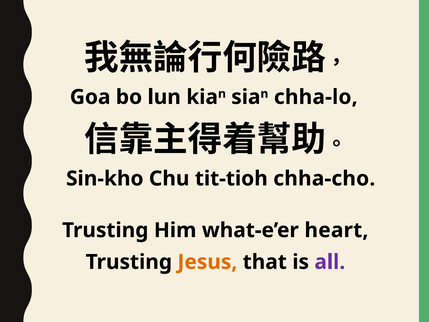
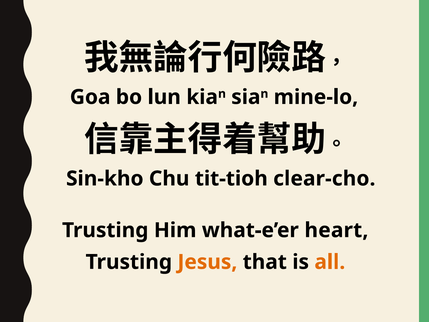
chha-lo: chha-lo -> mine-lo (316, 97)
chha-cho: chha-cho -> clear-cho (324, 178)
all colour: purple -> orange (330, 262)
